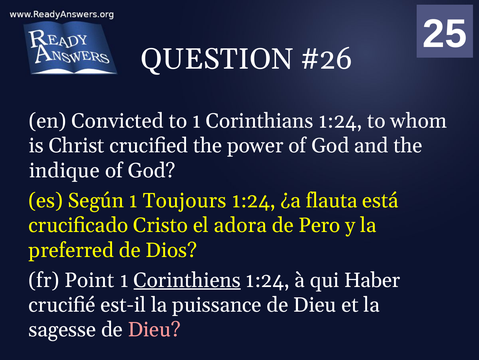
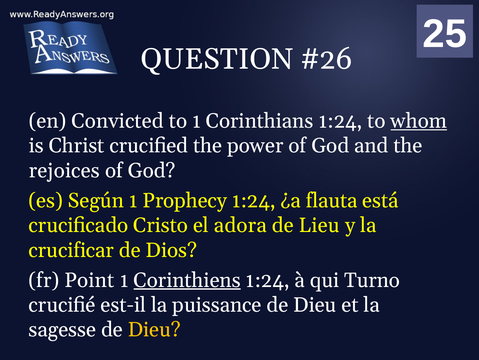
whom underline: none -> present (419, 121)
indique: indique -> rejoices (64, 170)
Toujours: Toujours -> Prophecy (185, 200)
Pero: Pero -> Lieu (319, 225)
preferred: preferred -> crucificar (71, 250)
Haber: Haber -> Turno (372, 280)
Dieu colour: pink -> yellow (154, 329)
